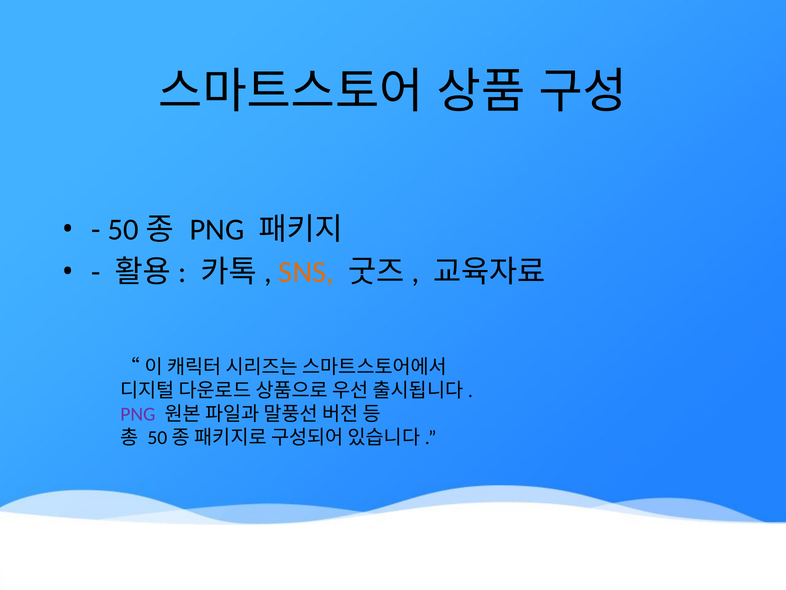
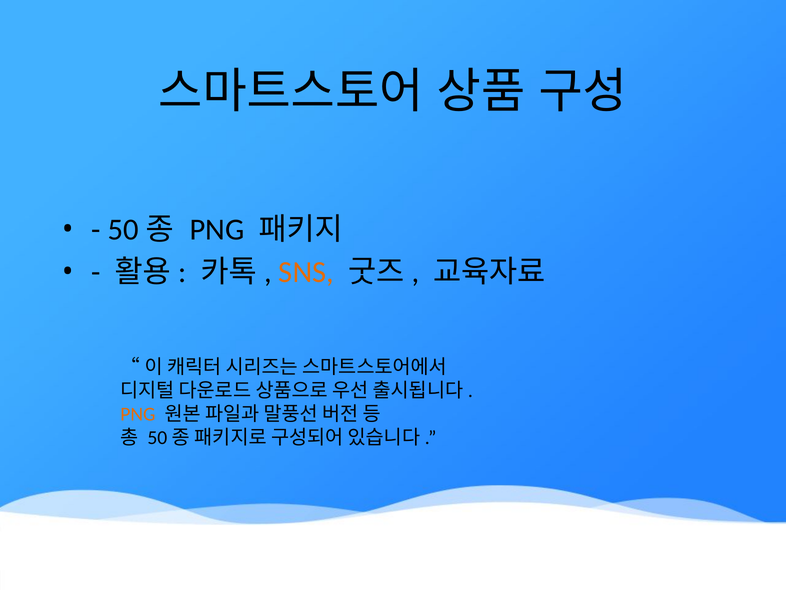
PNG colour: purple -> orange (138, 414)
